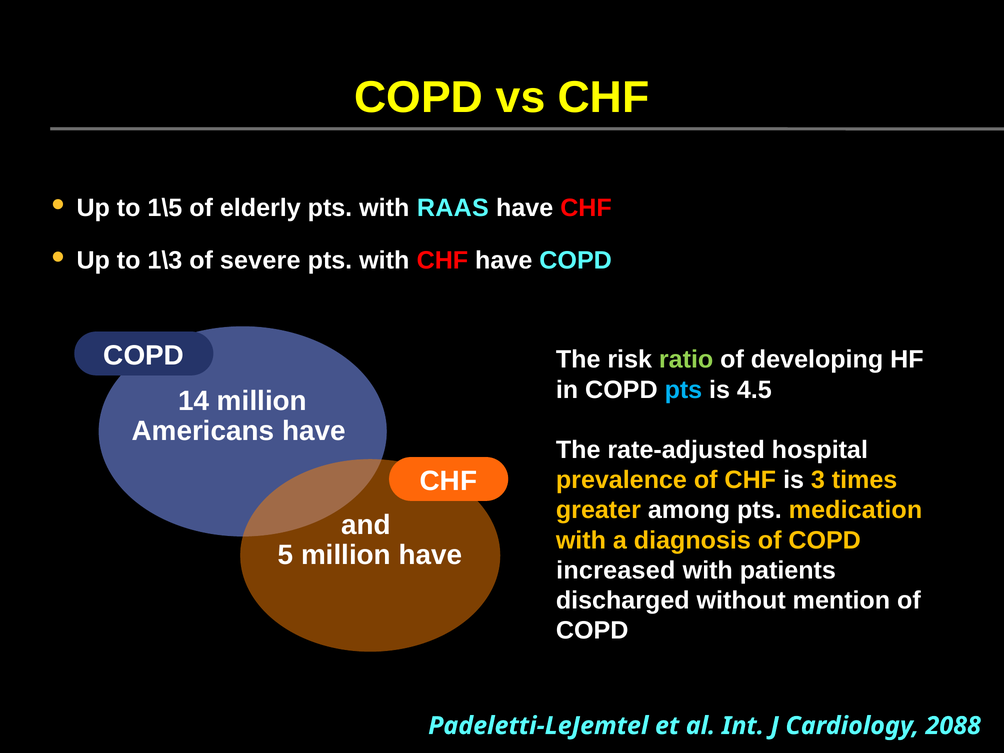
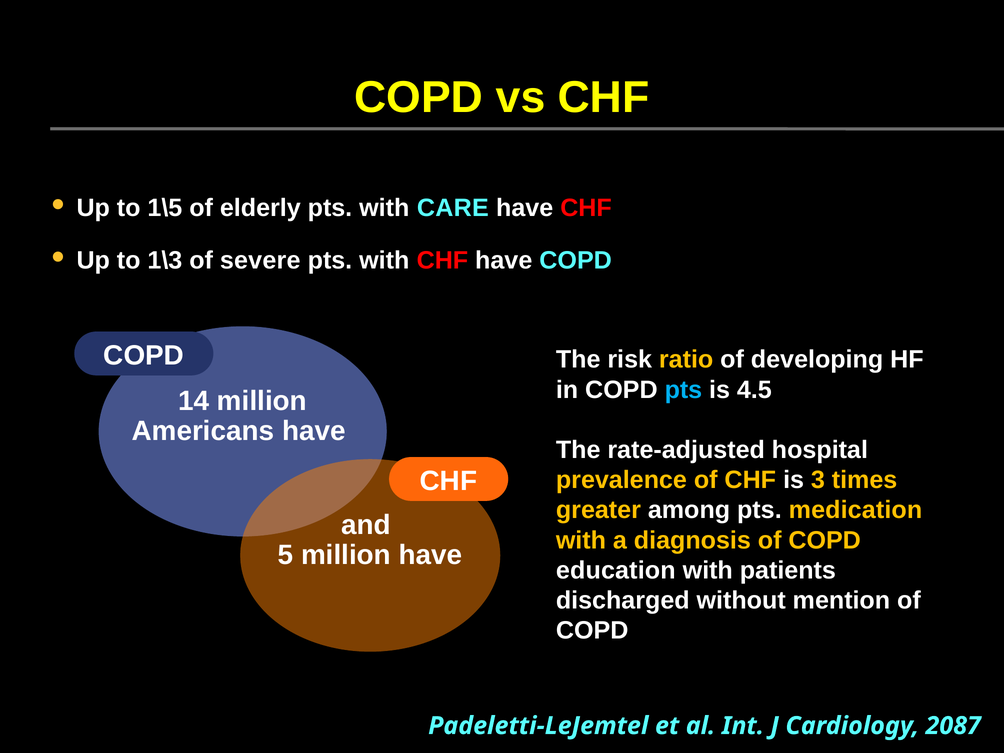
RAAS: RAAS -> CARE (453, 208)
ratio colour: light green -> yellow (686, 360)
increased: increased -> education (616, 570)
2088: 2088 -> 2087 (953, 726)
